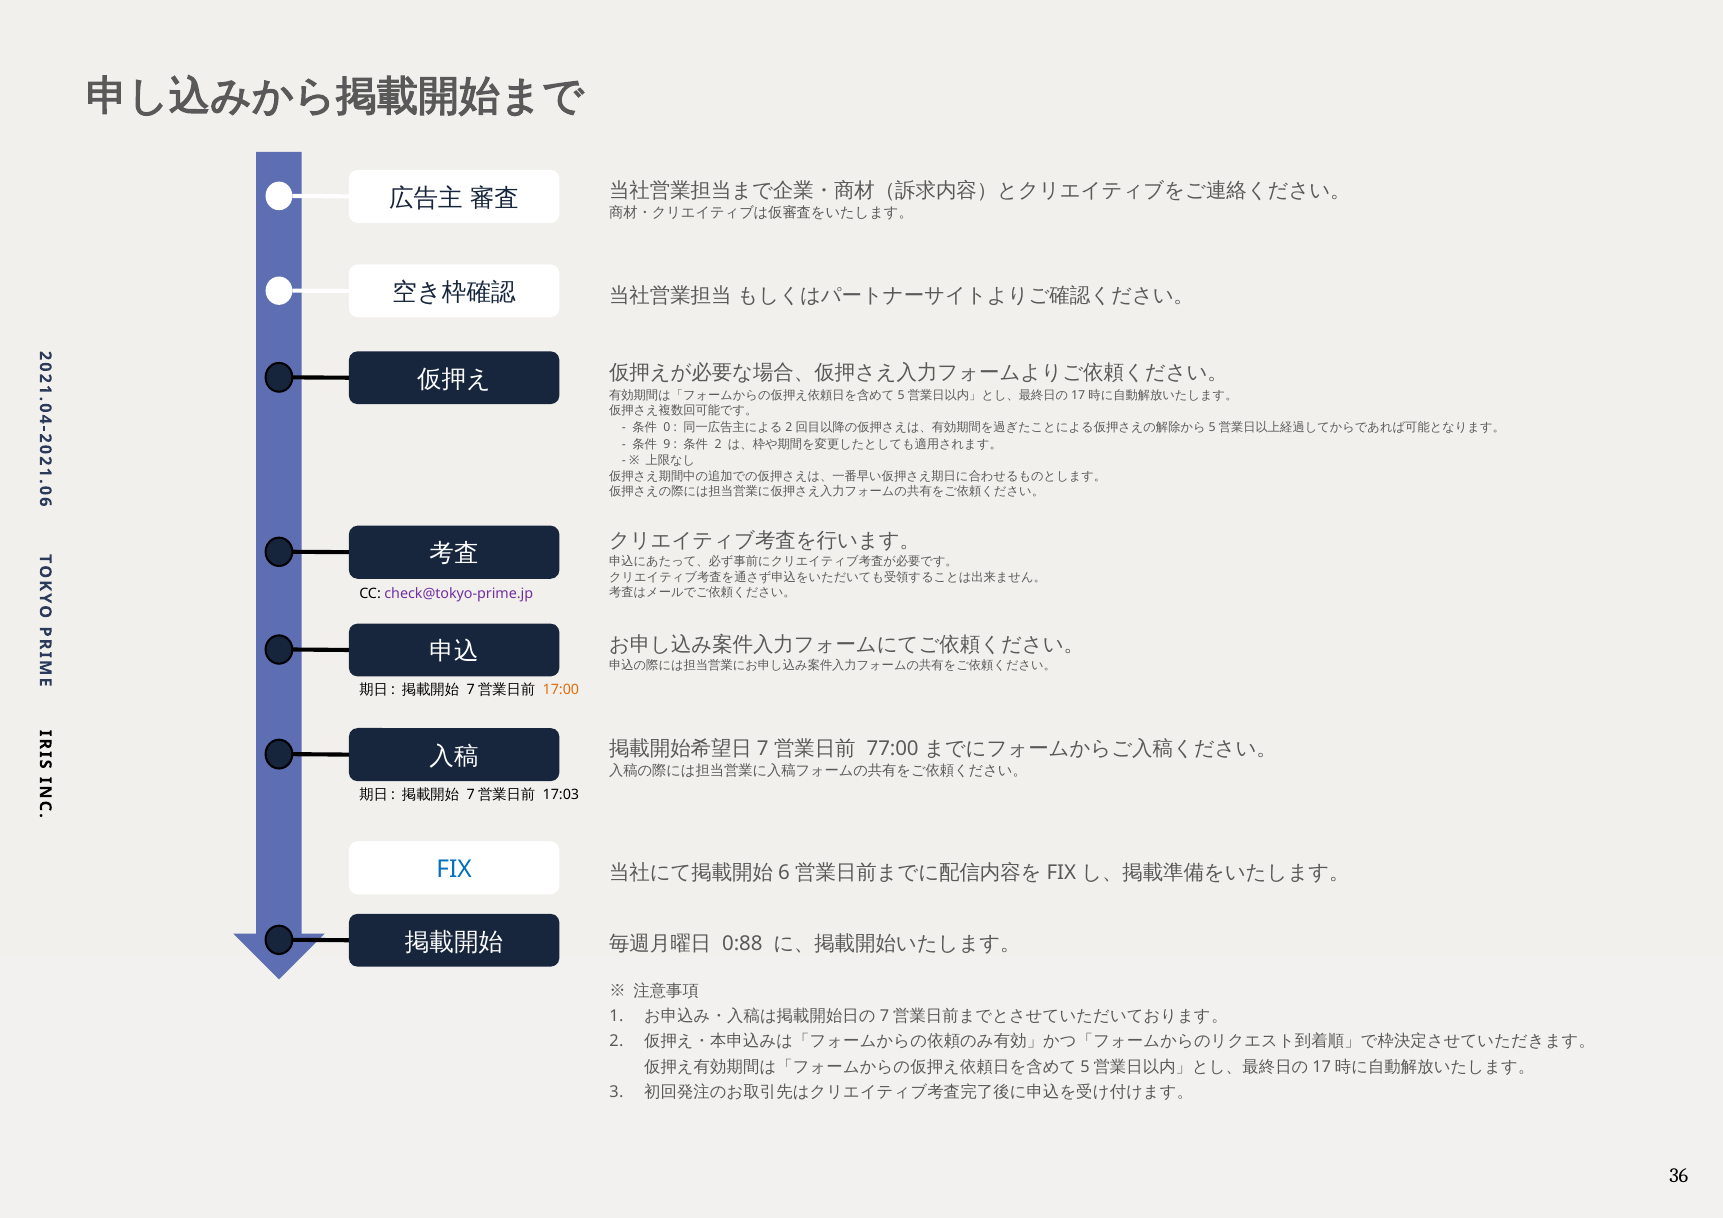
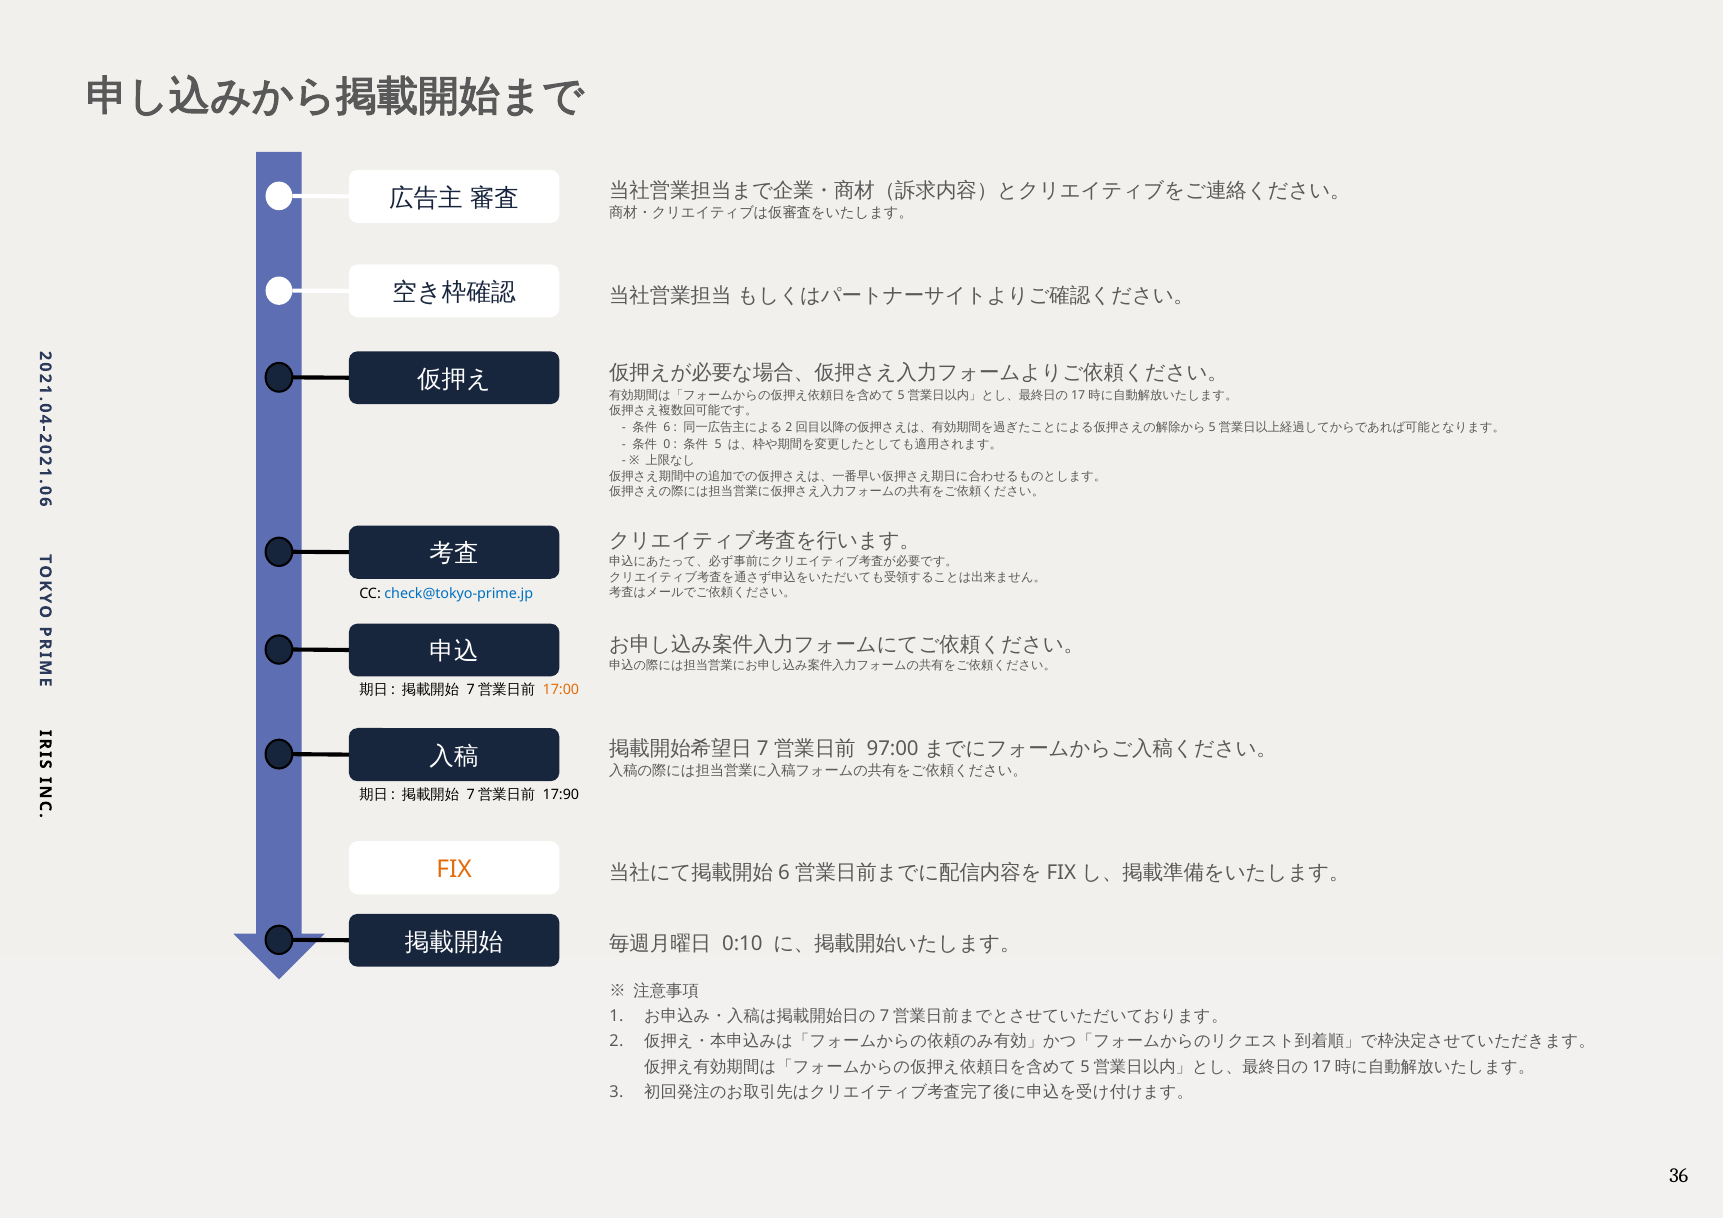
0: 0 -> 6 (667, 427)
9: 9 -> 0 (667, 444)
2: 2 -> 5 (718, 444)
check@tokyo-prime.jp colour: purple -> blue (459, 593)
77:00: 77:00 -> 97:00 (893, 749)
17:03: 17:03 -> 17:90 (561, 795)
FIX colour: blue -> orange (454, 870)
0:88: 0:88 -> 0:10 (742, 944)
